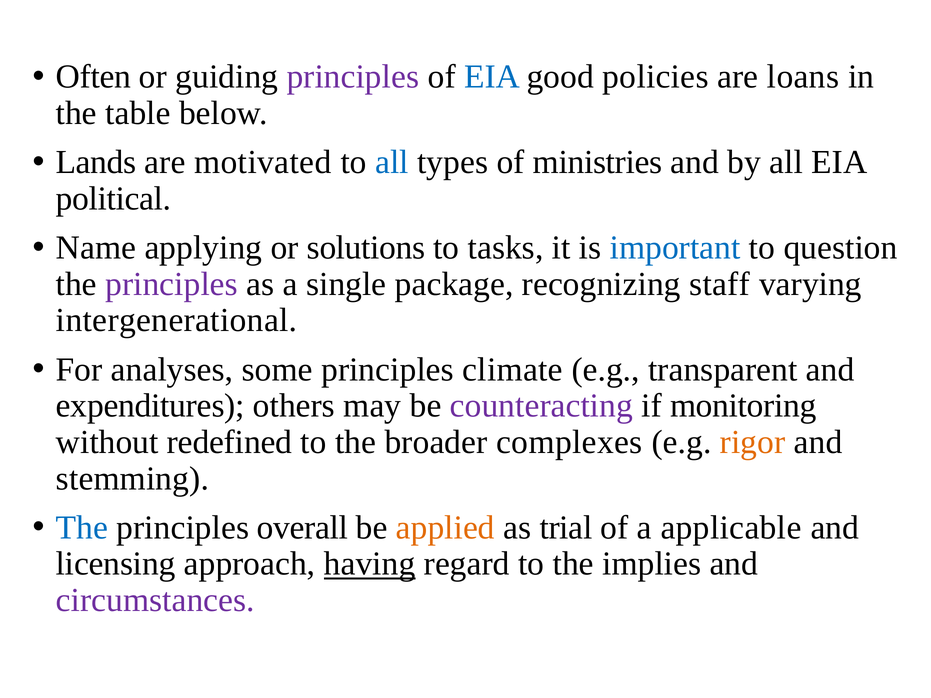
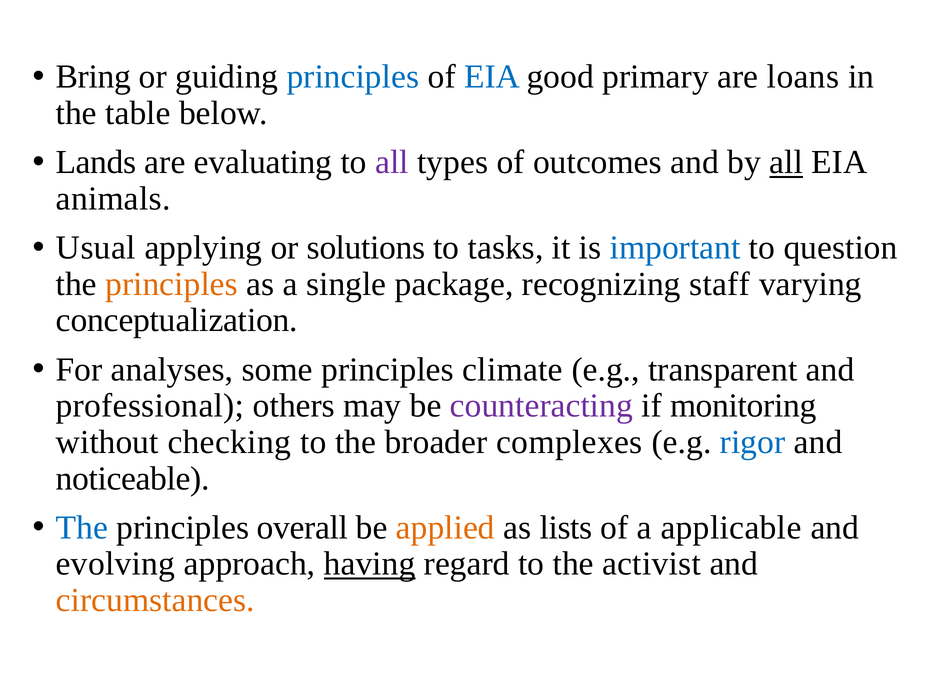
Often: Often -> Bring (93, 77)
principles colour: purple -> blue (353, 77)
policies: policies -> primary (656, 77)
motivated: motivated -> evaluating (263, 162)
all colour: blue -> purple (392, 162)
ministries: ministries -> outcomes (597, 162)
all underline: none -> present (786, 162)
political: political -> animals (113, 199)
Name: Name -> Usual (96, 248)
principles colour: purple -> orange (172, 284)
intergenerational: intergenerational -> conceptualization (177, 321)
expenditures: expenditures -> professional (150, 406)
redefined: redefined -> checking (229, 442)
rigor colour: orange -> blue (753, 442)
stemming: stemming -> noticeable (133, 479)
trial: trial -> lists (566, 528)
licensing: licensing -> evolving (115, 564)
implies: implies -> activist (652, 564)
circumstances colour: purple -> orange (155, 600)
